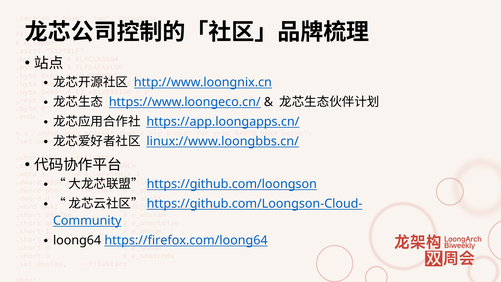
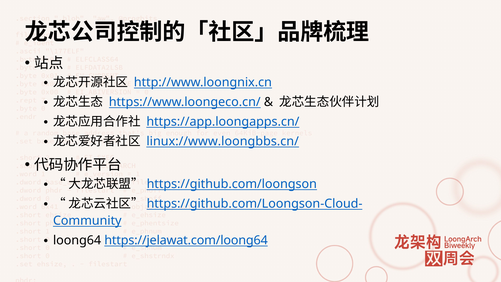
https://firefox.com/loong64: https://firefox.com/loong64 -> https://jelawat.com/loong64 (186, 240)
